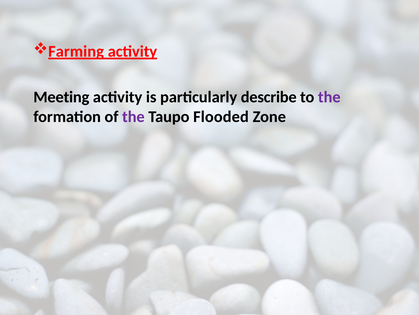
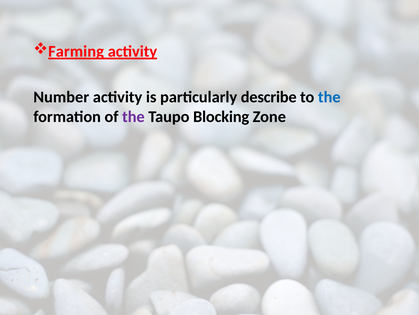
Meeting: Meeting -> Number (61, 97)
the colour: purple -> blue (329, 97)
Flooded: Flooded -> Blocking (221, 116)
